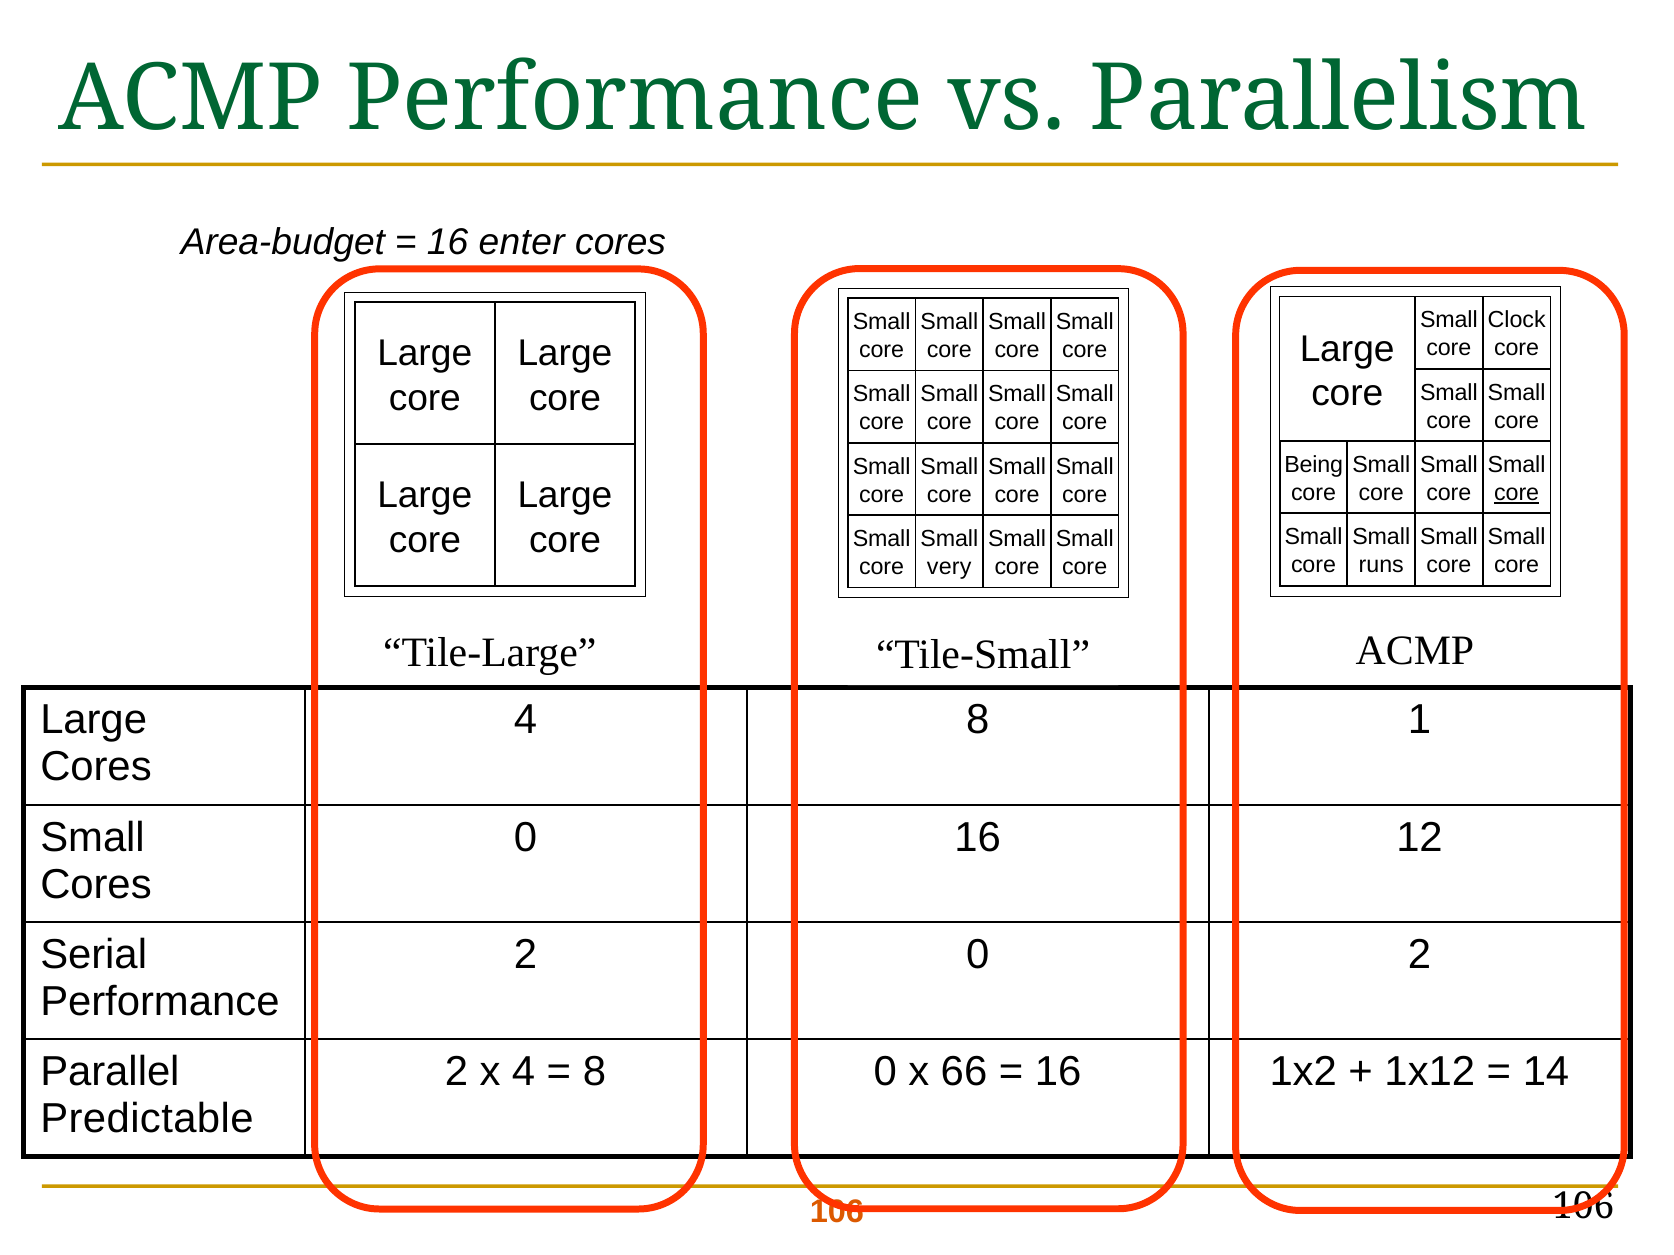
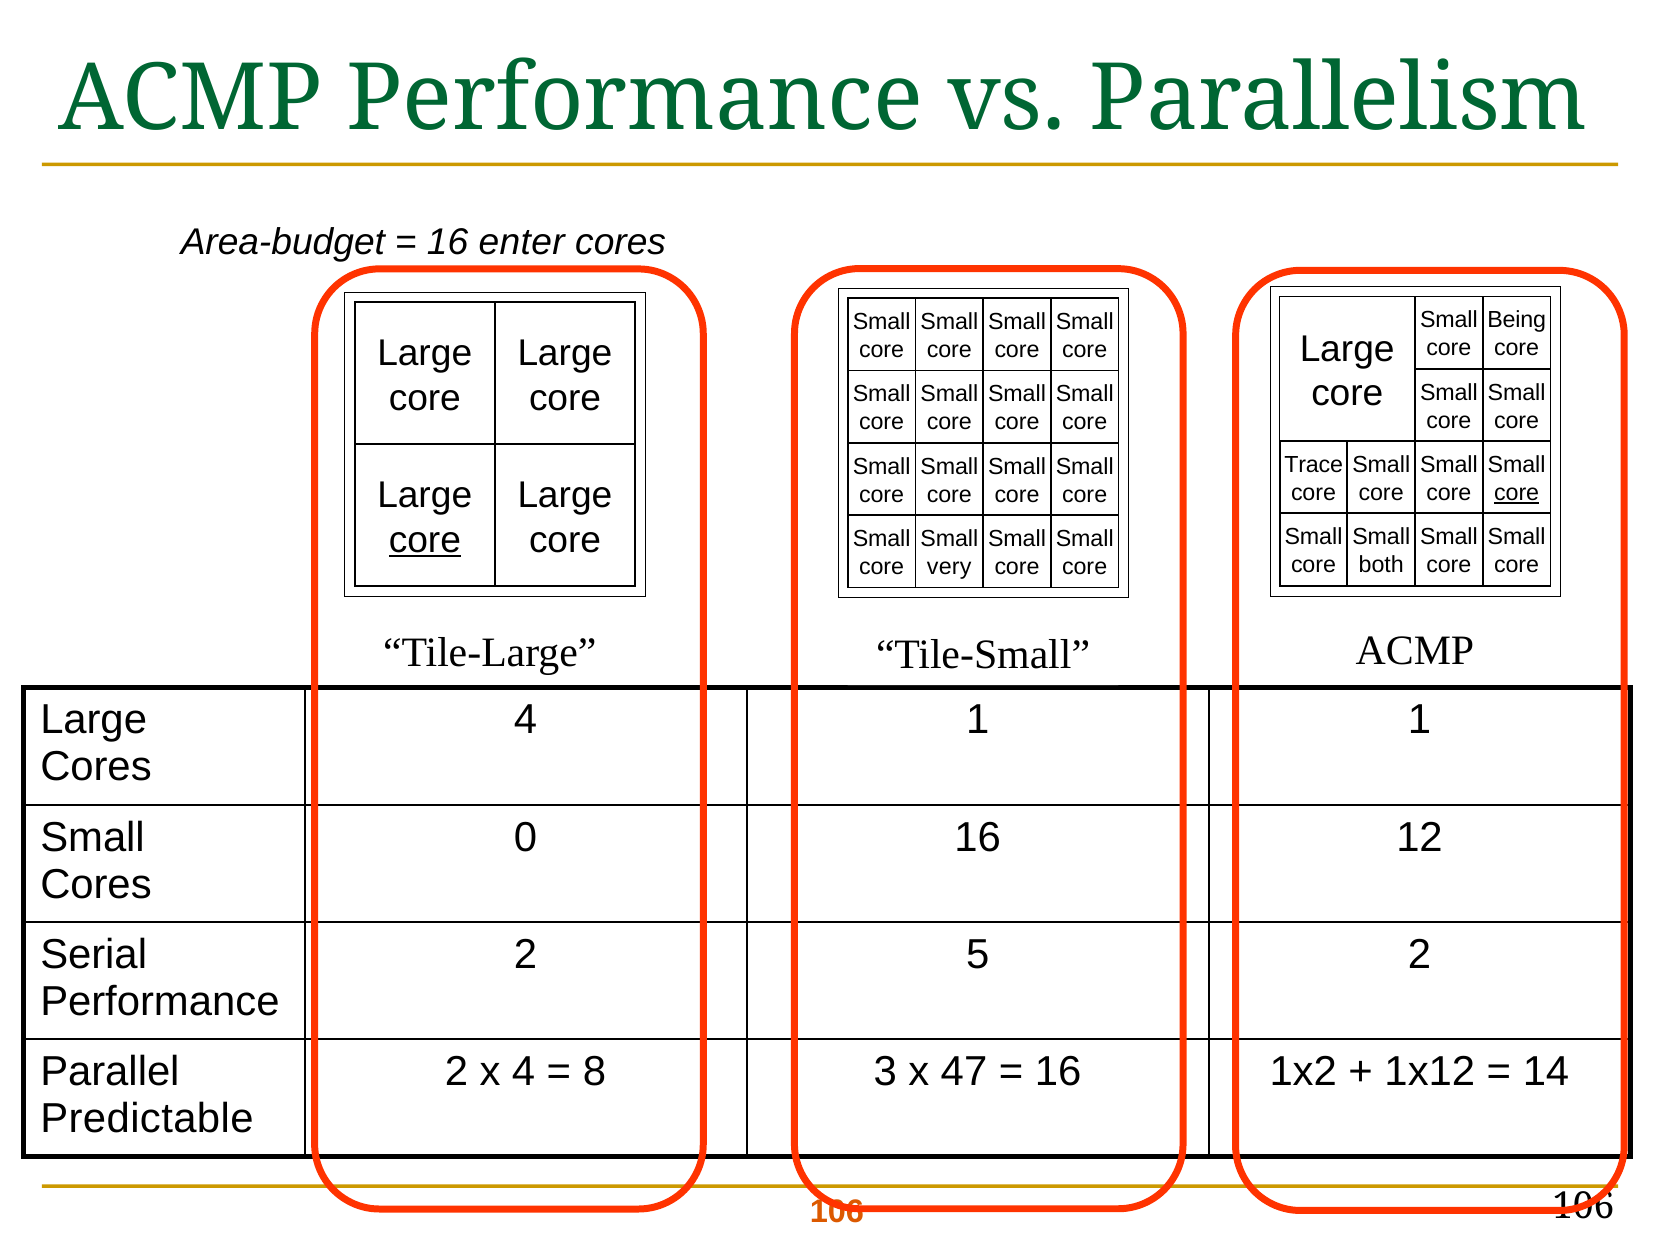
Clock: Clock -> Being (1517, 320)
Being: Being -> Trace (1314, 465)
core underline: none -> present (425, 540)
runs: runs -> both (1381, 565)
4 8: 8 -> 1 (978, 720)
2 0: 0 -> 5 (978, 955)
8 0: 0 -> 3 (885, 1072)
66: 66 -> 47 (964, 1072)
